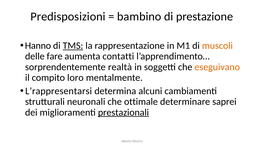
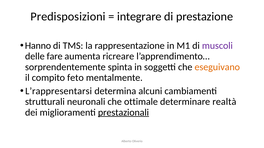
bambino: bambino -> integrare (139, 17)
TMS underline: present -> none (73, 46)
muscoli colour: orange -> purple (217, 46)
contatti: contatti -> ricreare (118, 56)
realtà: realtà -> spinta (120, 67)
loro: loro -> feto (75, 78)
saprei: saprei -> realtà (224, 102)
